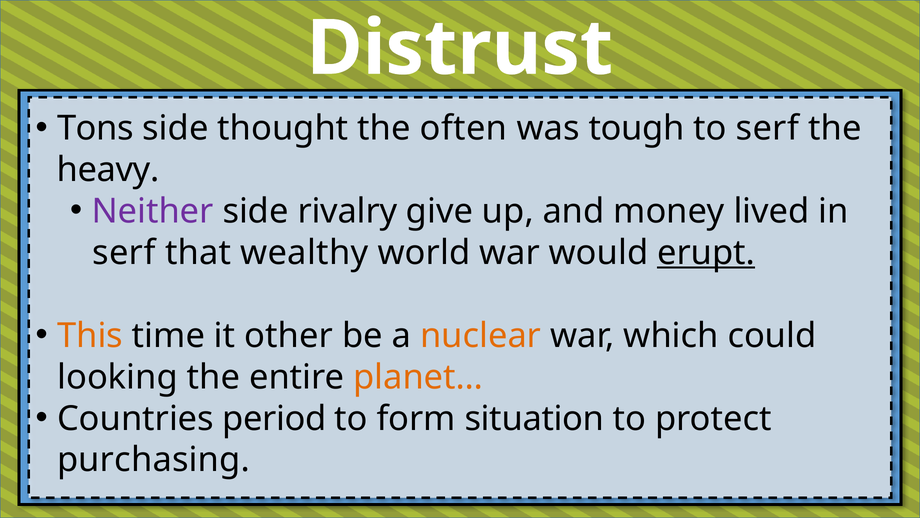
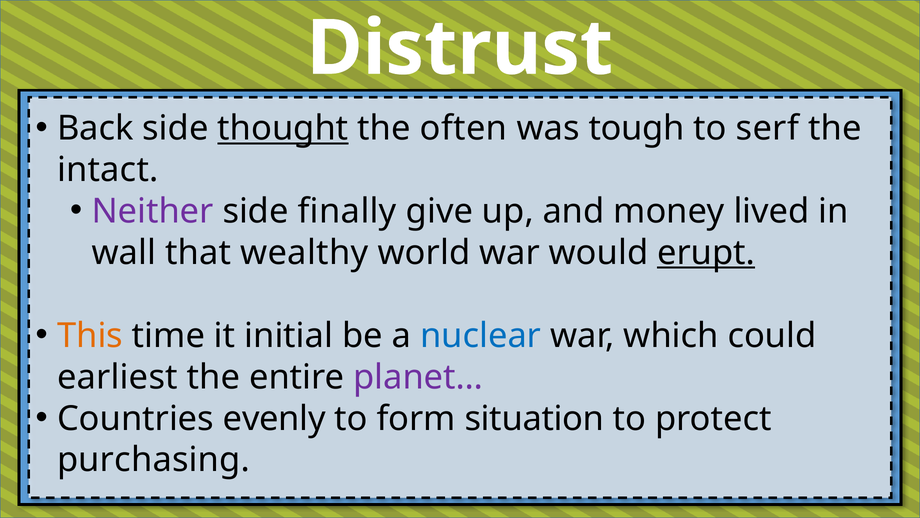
Tons: Tons -> Back (95, 128)
thought underline: none -> present (283, 128)
heavy: heavy -> intact (108, 170)
rivalry: rivalry -> finally (347, 211)
serf: serf -> wall (124, 253)
other: other -> initial (289, 335)
nuclear colour: orange -> blue (481, 335)
looking: looking -> earliest (117, 377)
planet… colour: orange -> purple (418, 377)
period: period -> evenly (274, 418)
